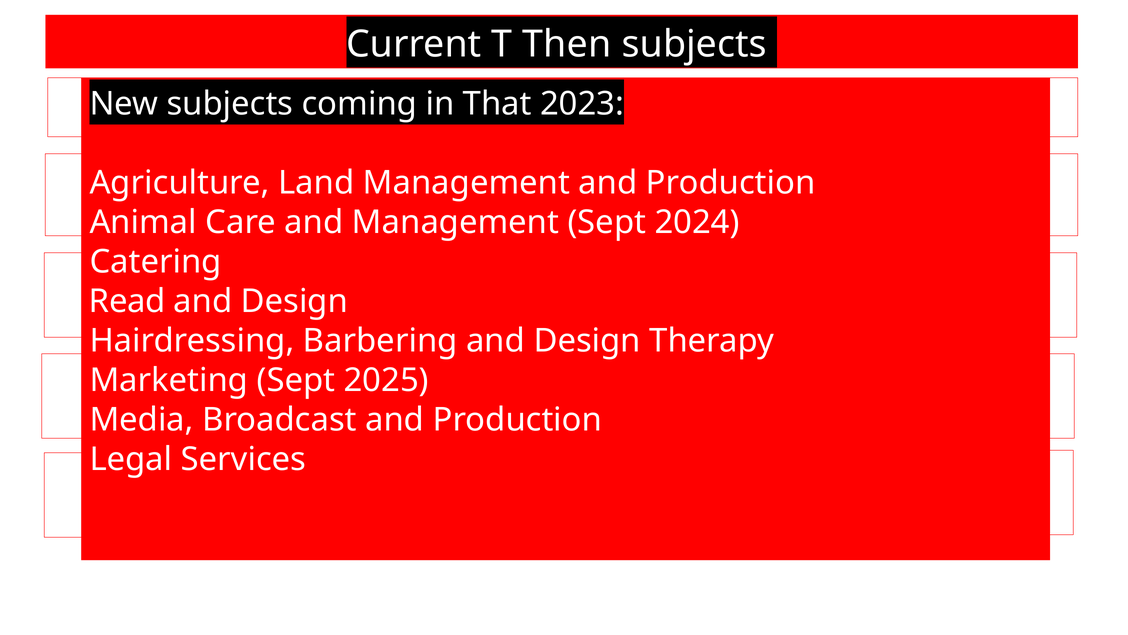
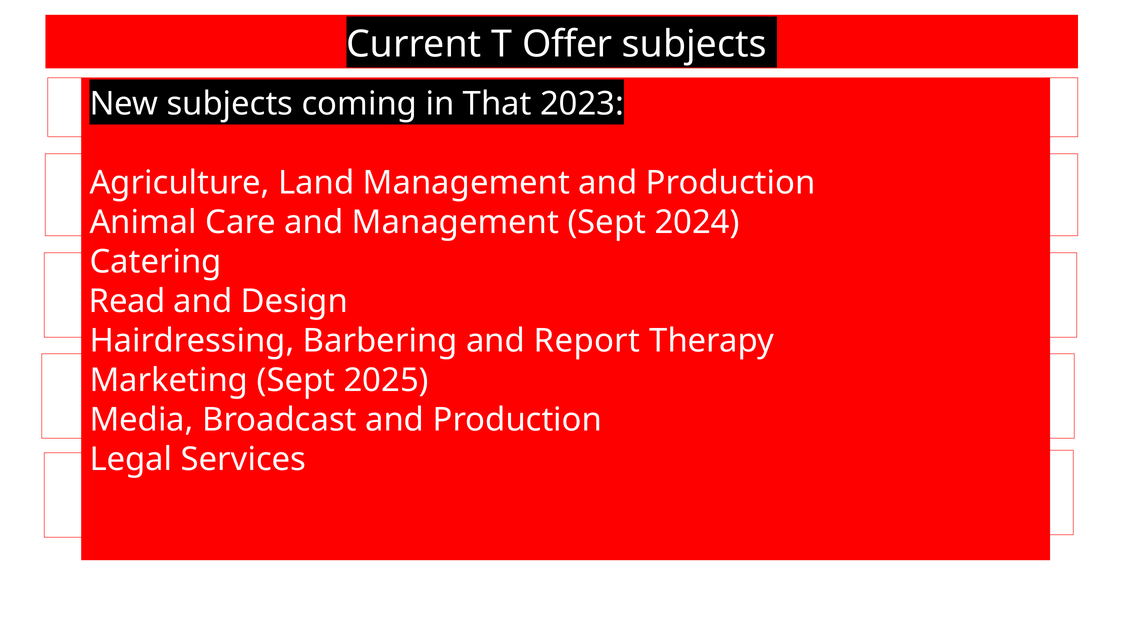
Then: Then -> Offer (567, 44)
Barbering and Design: Design -> Report (587, 341)
